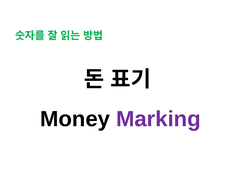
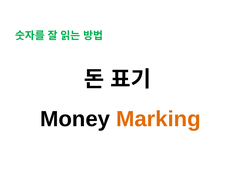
Marking colour: purple -> orange (158, 120)
